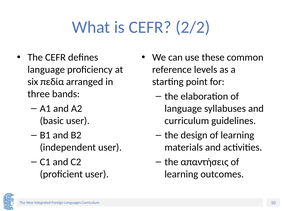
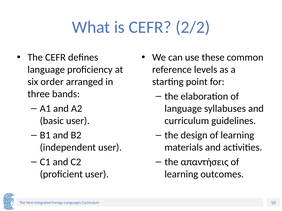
πεδία: πεδία -> order (52, 82)
